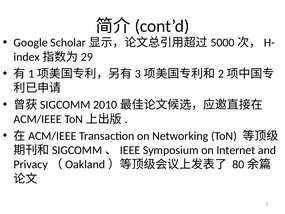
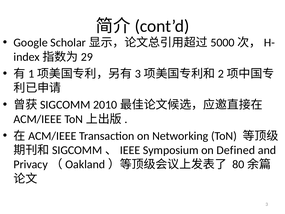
Internet: Internet -> Defined (236, 150)
